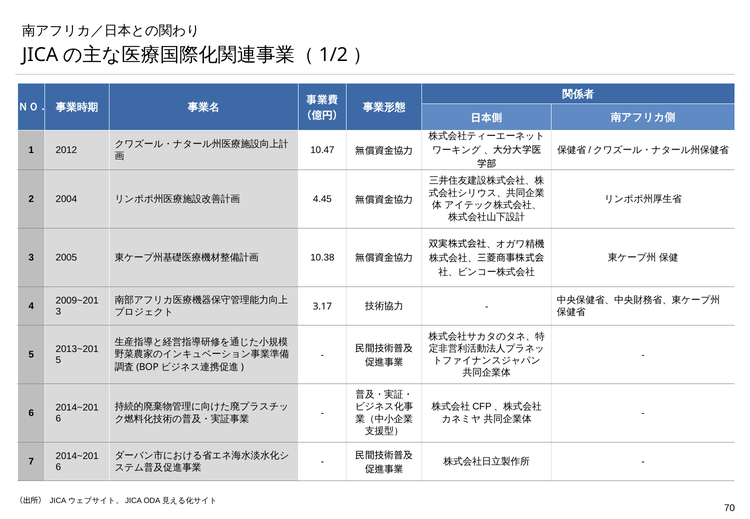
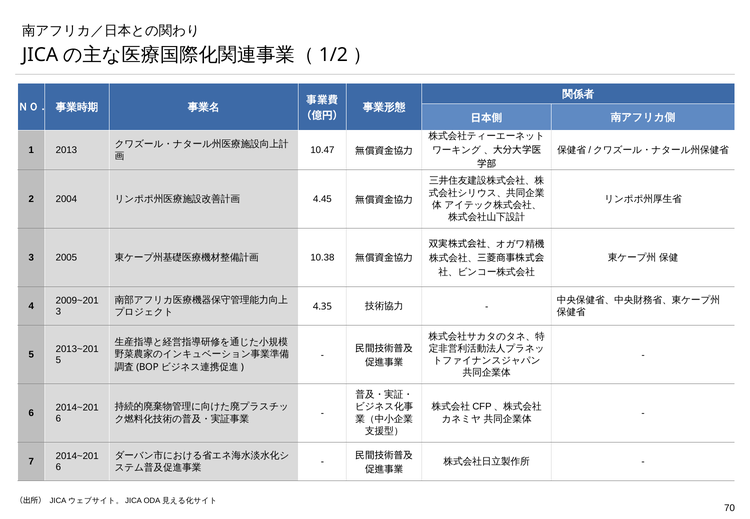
2012: 2012 -> 2013 (66, 150)
3.17: 3.17 -> 4.35 (322, 307)
